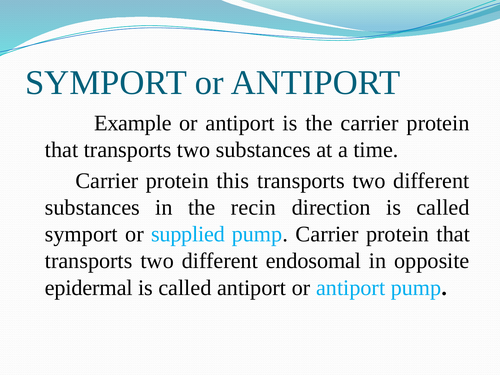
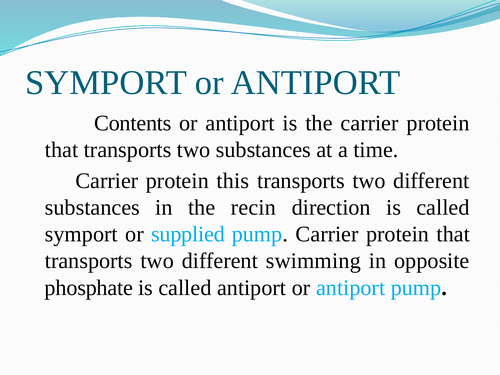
Example: Example -> Contents (133, 123)
endosomal: endosomal -> swimming (313, 261)
epidermal: epidermal -> phosphate (89, 288)
